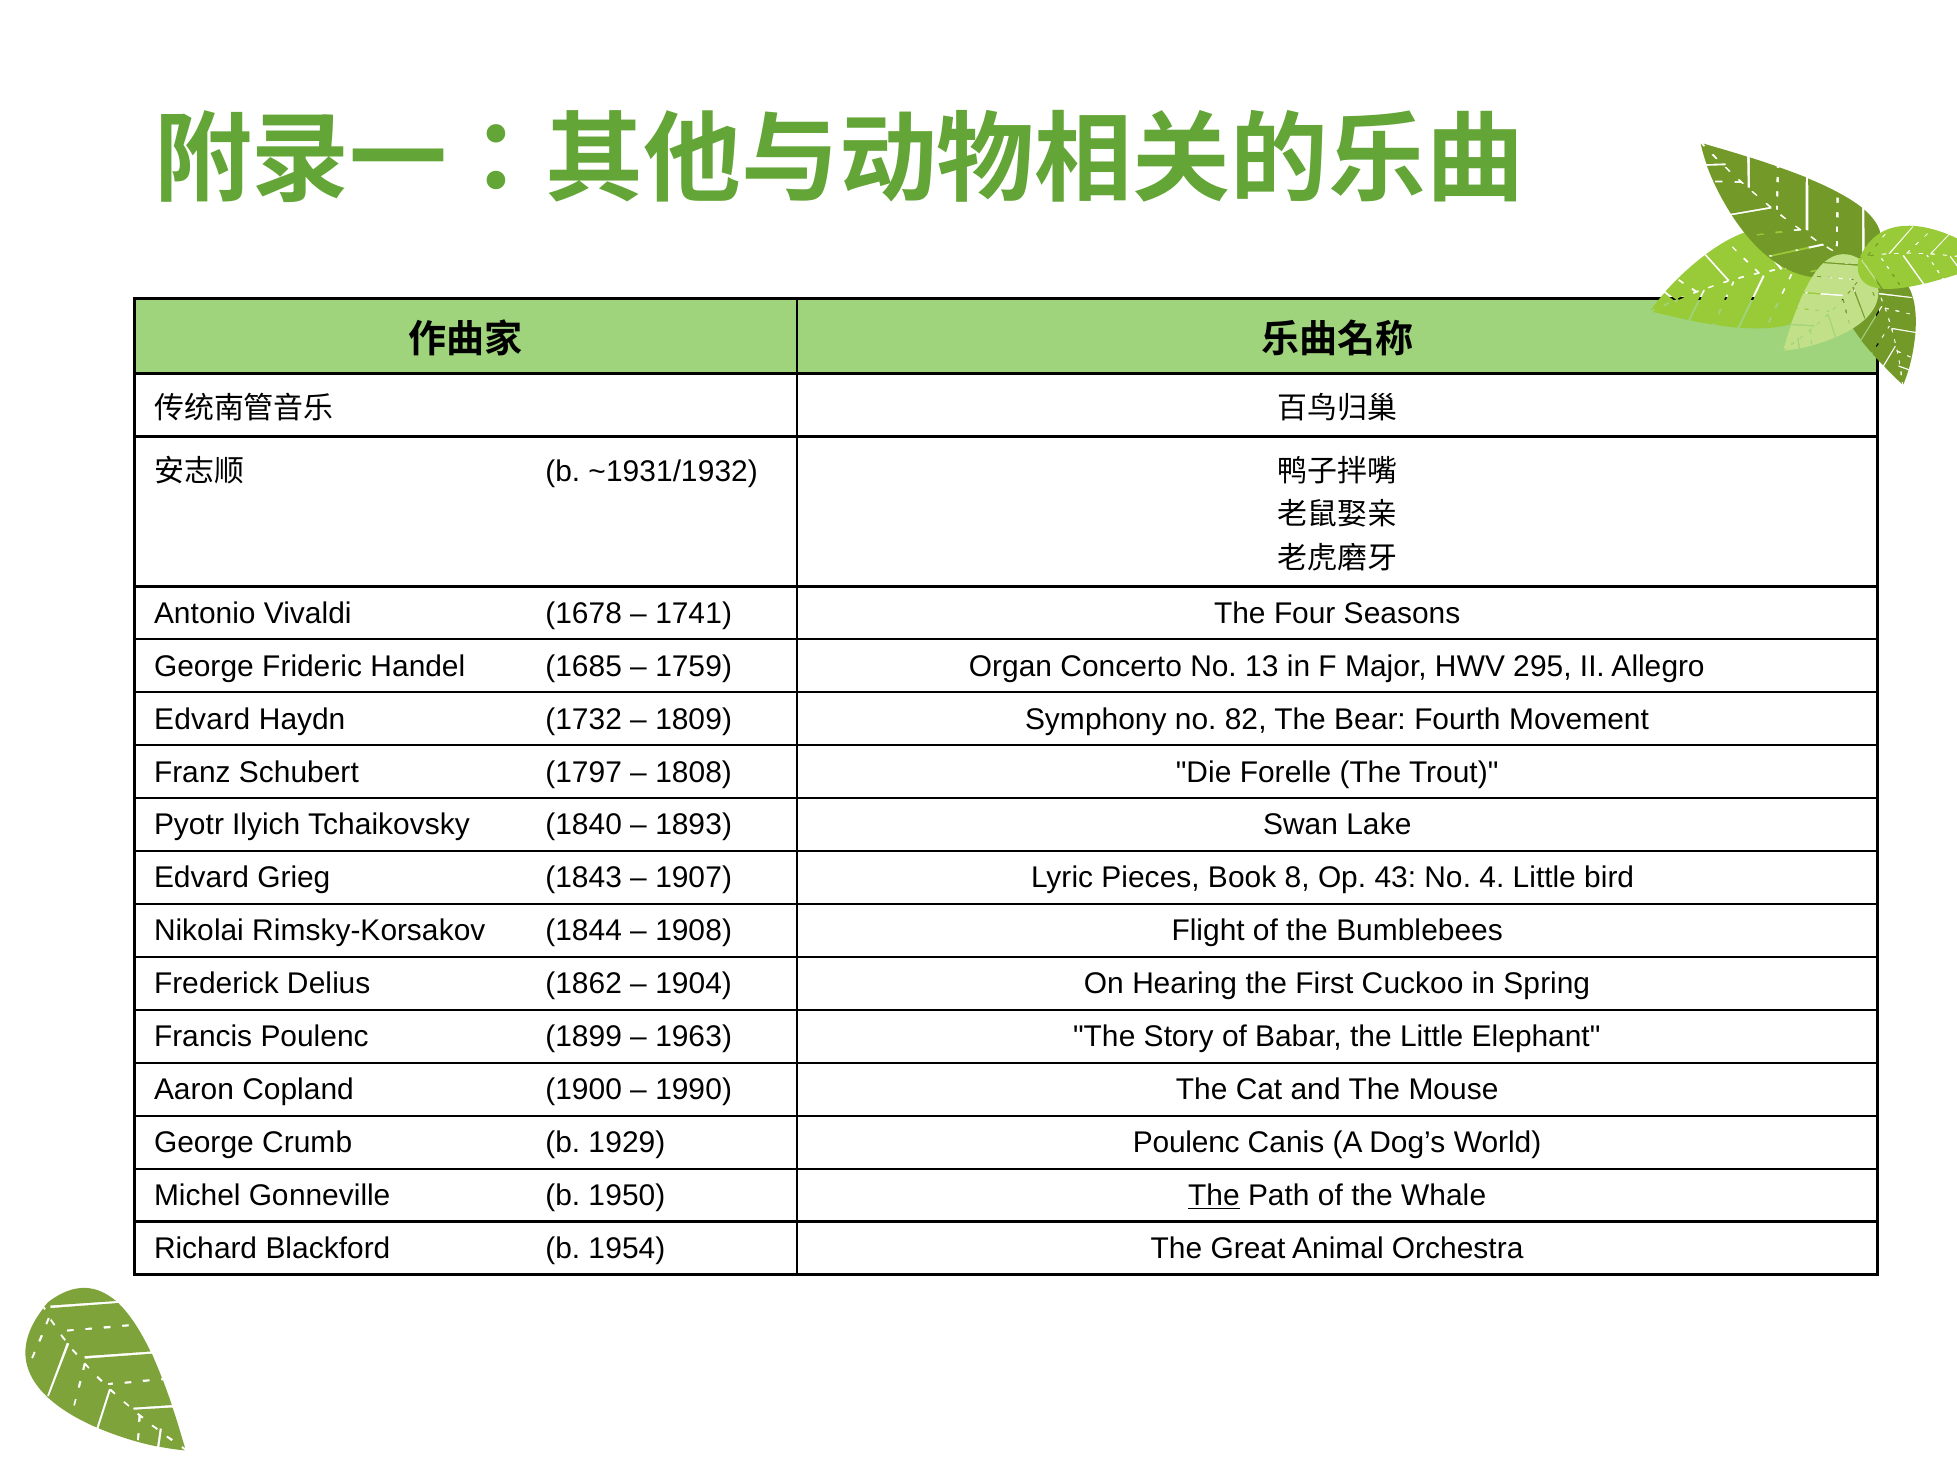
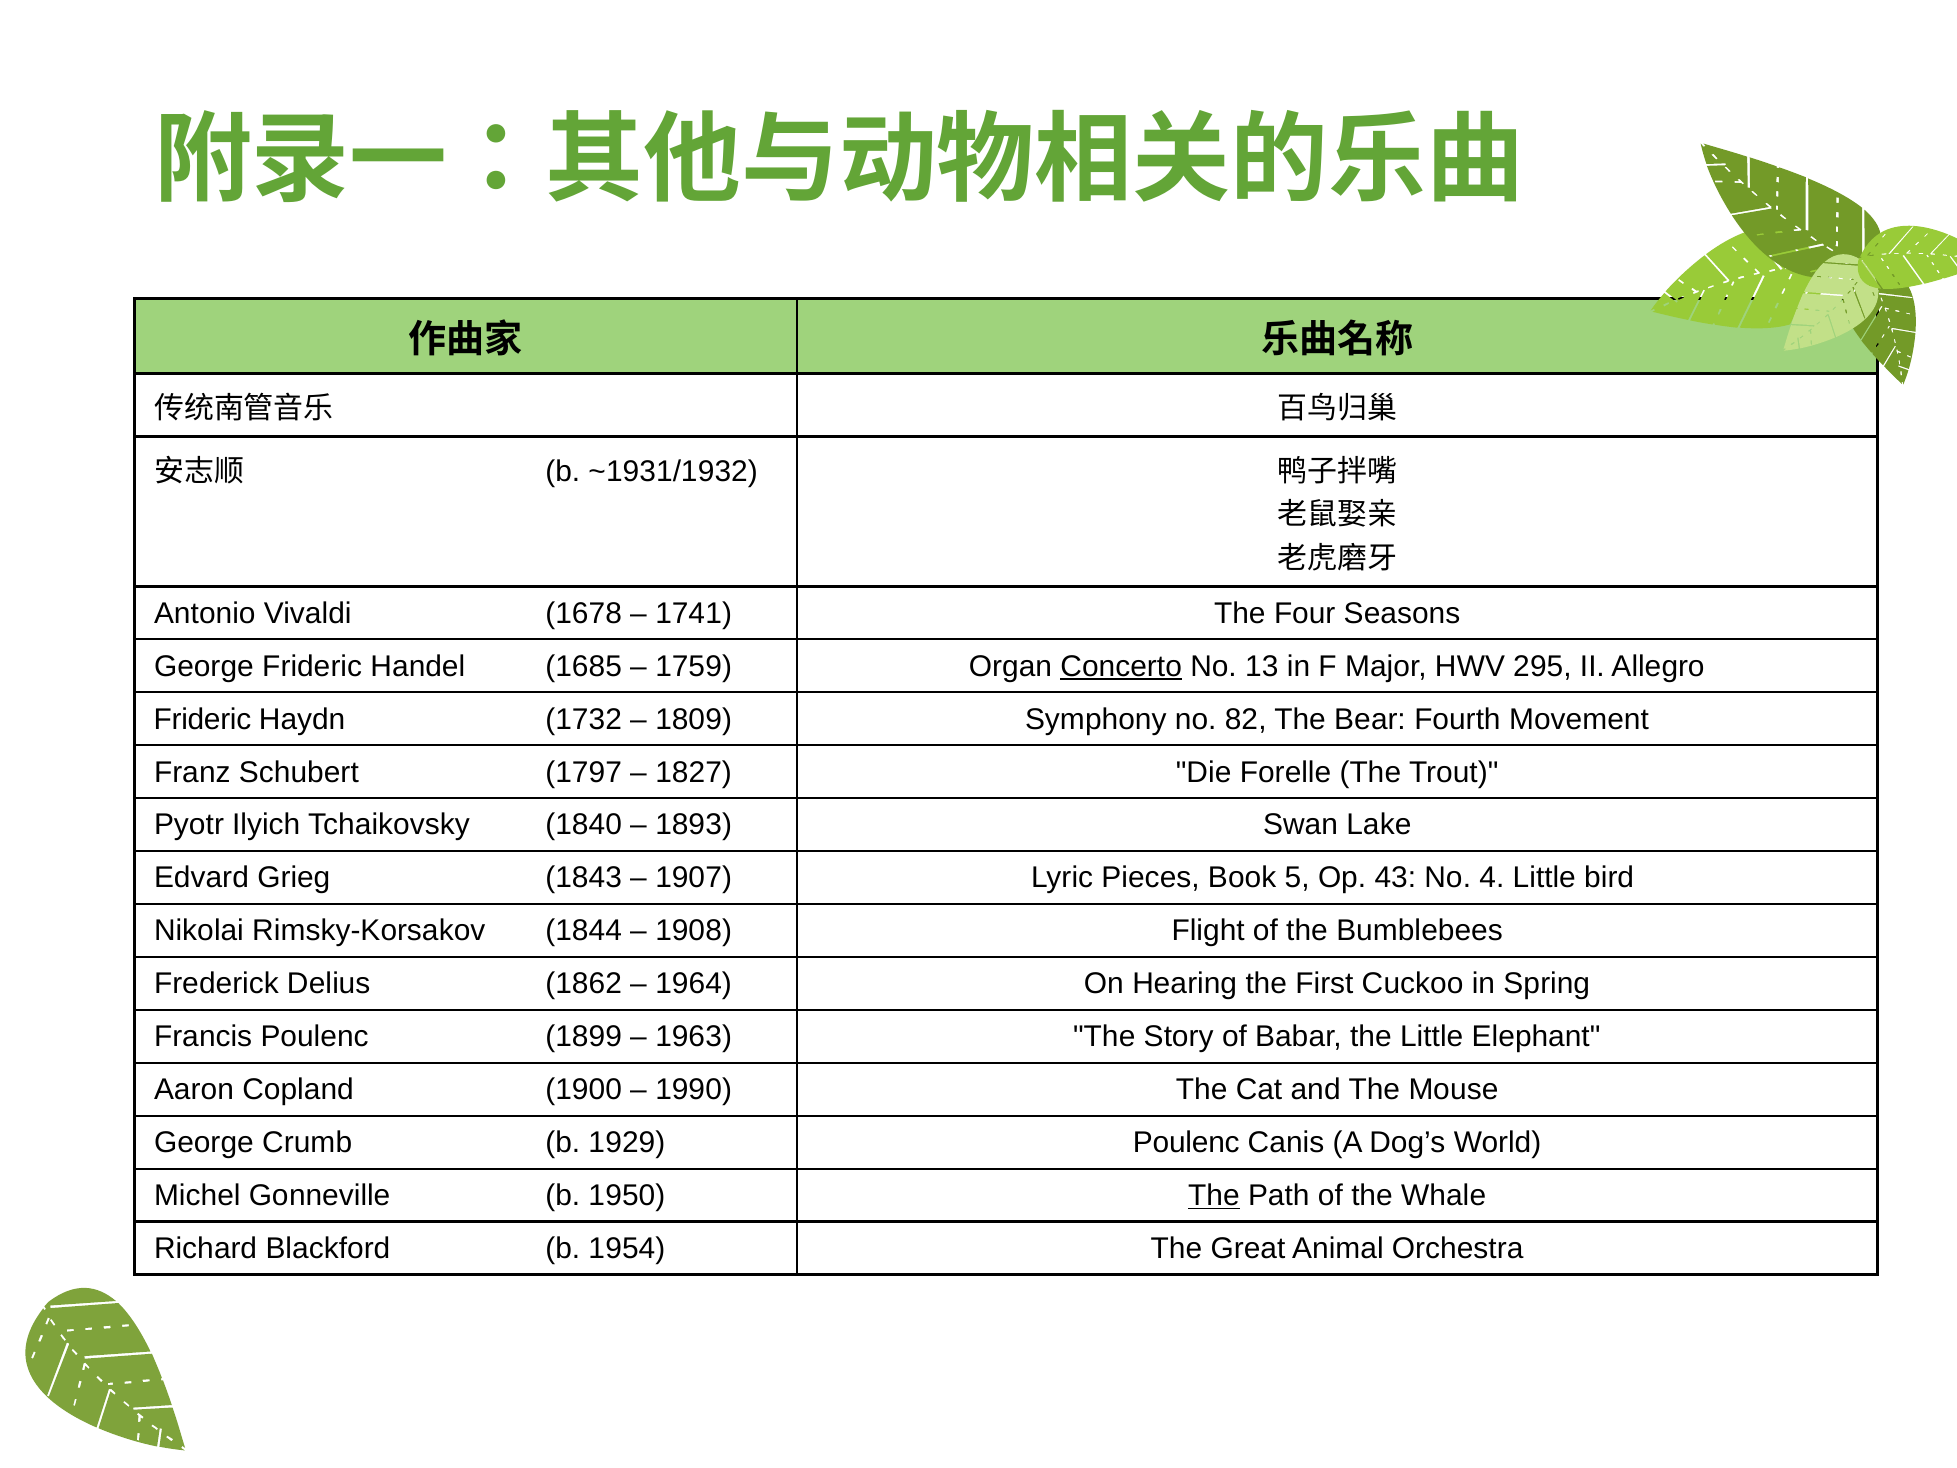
Concerto underline: none -> present (1121, 666)
Edvard: Edvard -> Frideric (202, 719)
1808: 1808 -> 1827 (694, 772)
8: 8 -> 5 (1297, 878)
1904: 1904 -> 1964 (694, 984)
